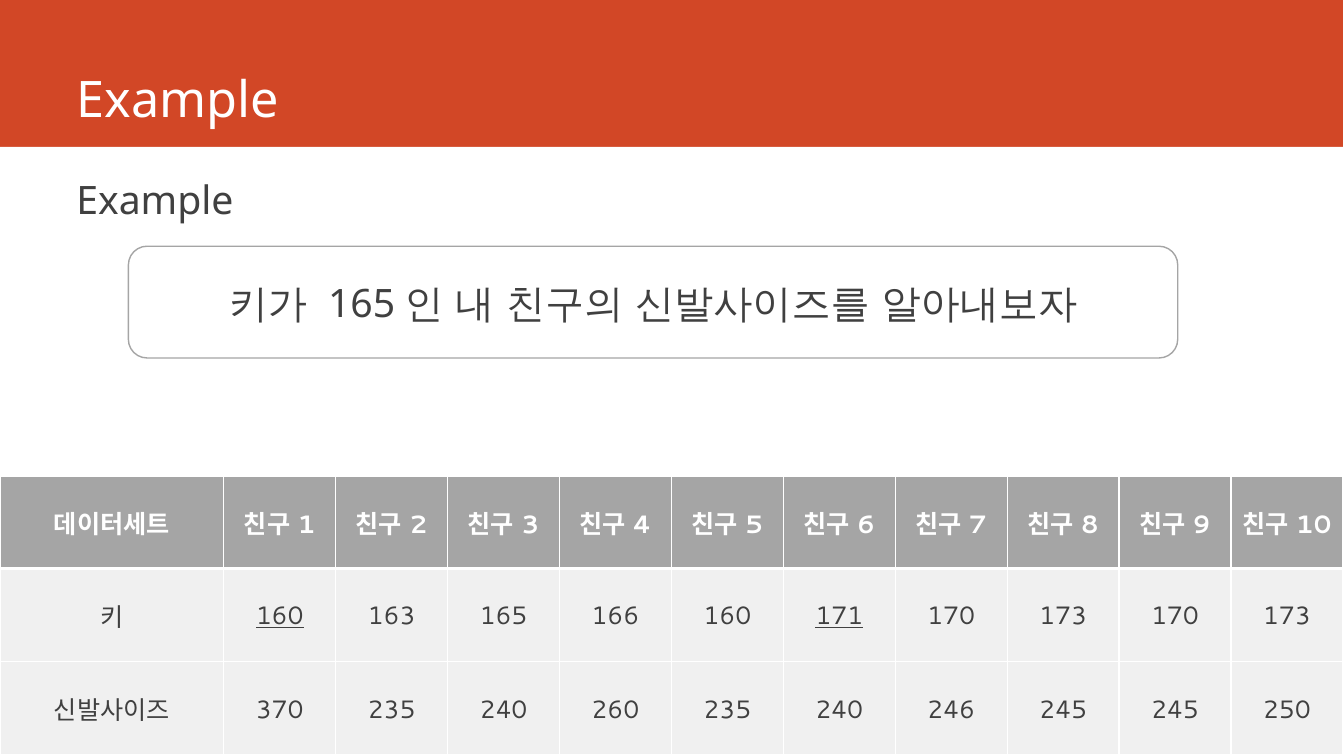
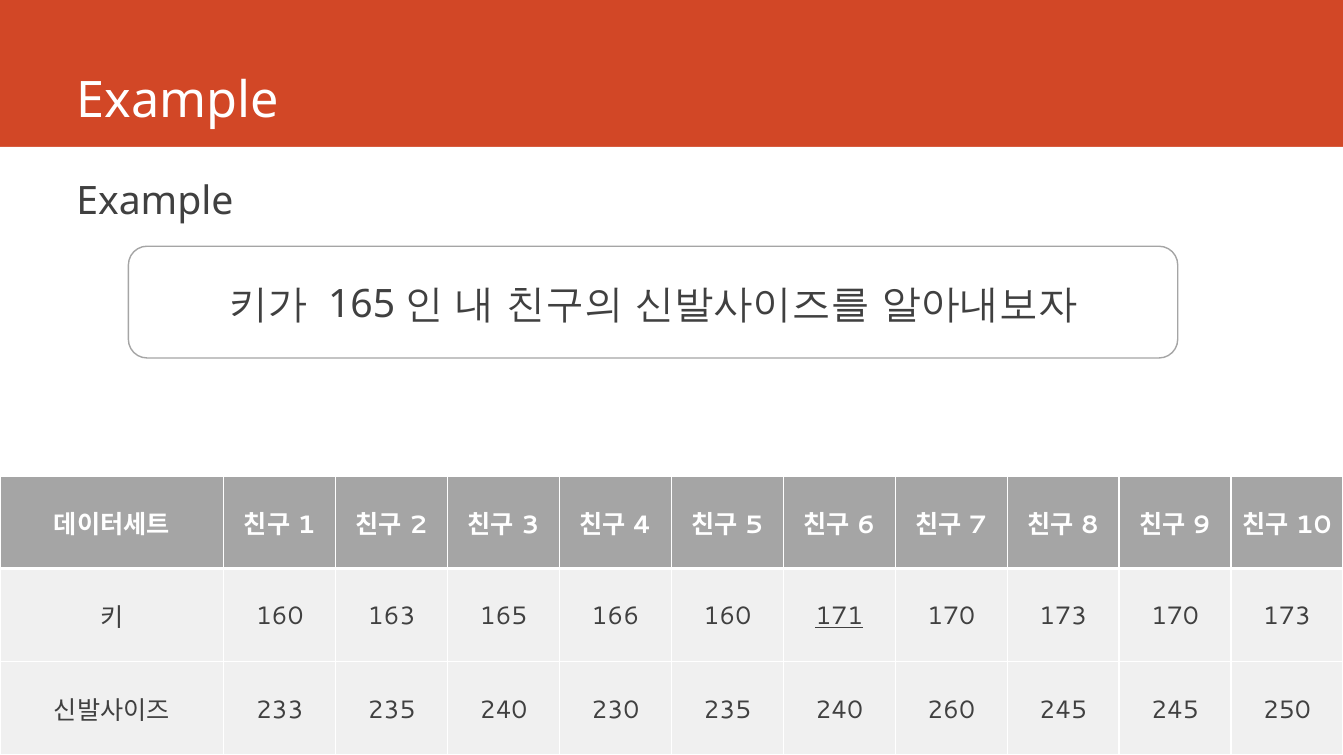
160 underline: present -> none (280, 617)
370: 370 -> 233 (280, 710)
260: 260 -> 230 (615, 710)
246: 246 -> 260 (951, 710)
